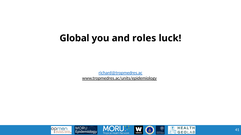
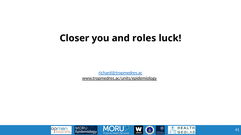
Global: Global -> Closer (74, 38)
